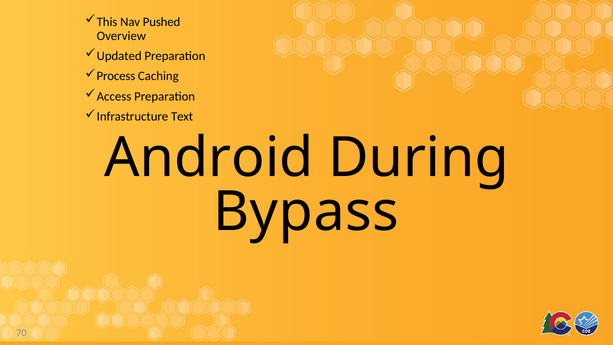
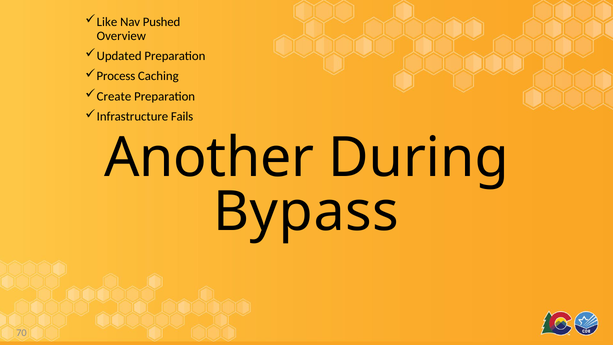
This: This -> Like (107, 22)
Access: Access -> Create (114, 96)
Text: Text -> Fails (182, 117)
Android: Android -> Another (209, 158)
